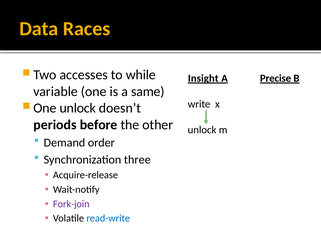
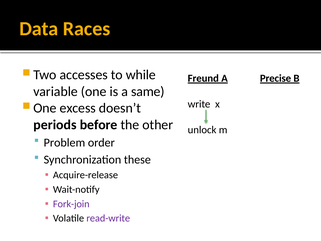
Insight: Insight -> Freund (203, 78)
unlock: unlock -> excess (78, 108)
Demand: Demand -> Problem (64, 142)
three: three -> these (137, 159)
read-write colour: blue -> purple (108, 218)
